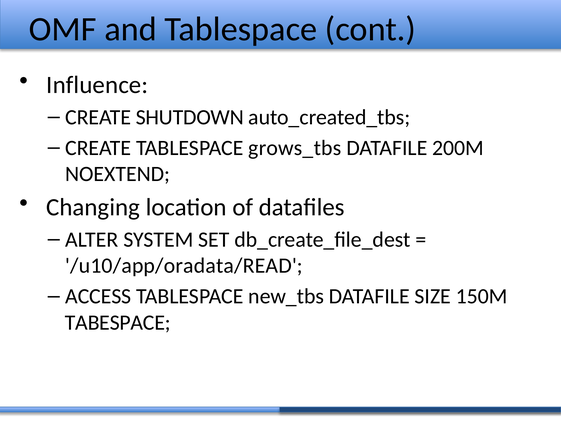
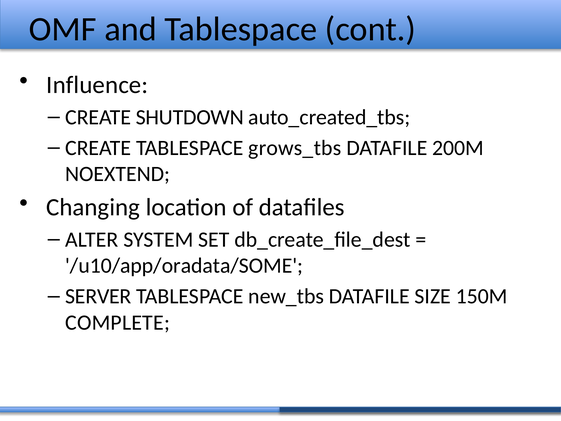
/u10/app/oradata/READ: /u10/app/oradata/READ -> /u10/app/oradata/SOME (184, 266)
ACCESS: ACCESS -> SERVER (98, 296)
TABESPACE: TABESPACE -> COMPLETE (118, 322)
